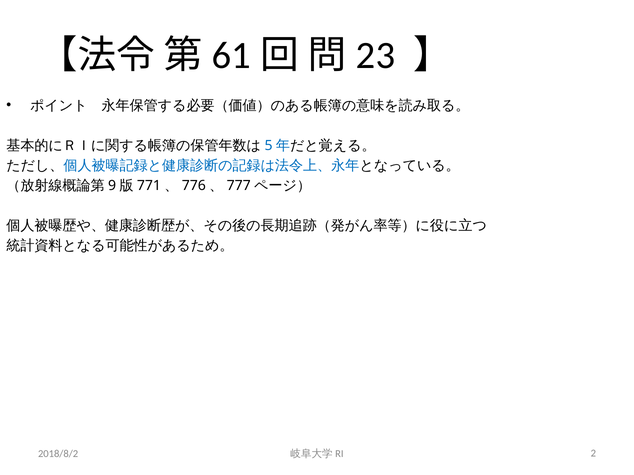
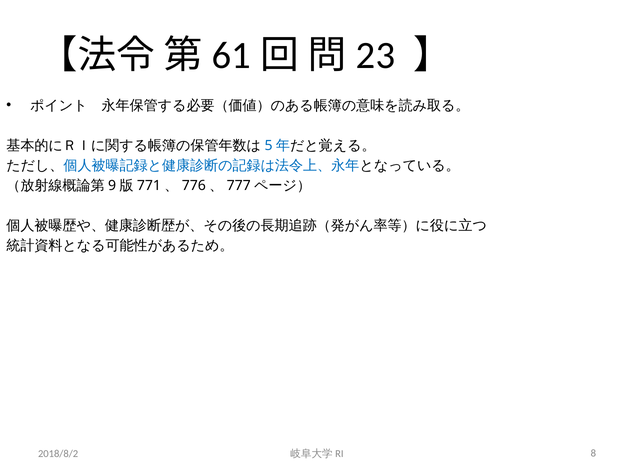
2: 2 -> 8 (593, 454)
